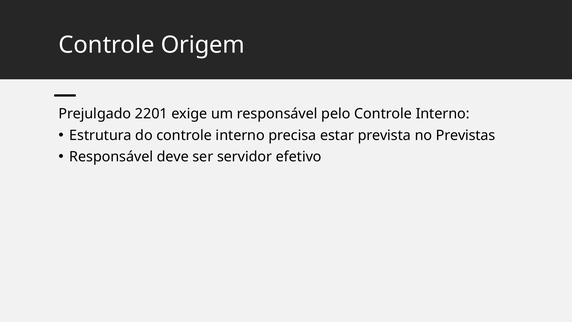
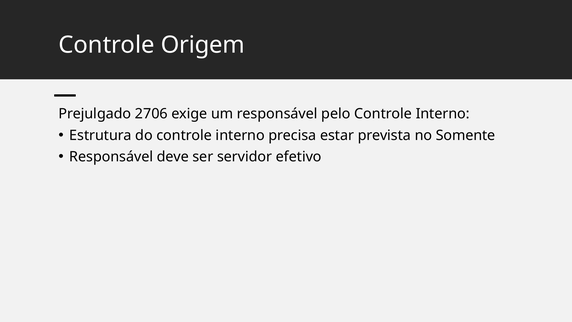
2201: 2201 -> 2706 (151, 114)
Previstas: Previstas -> Somente (466, 135)
